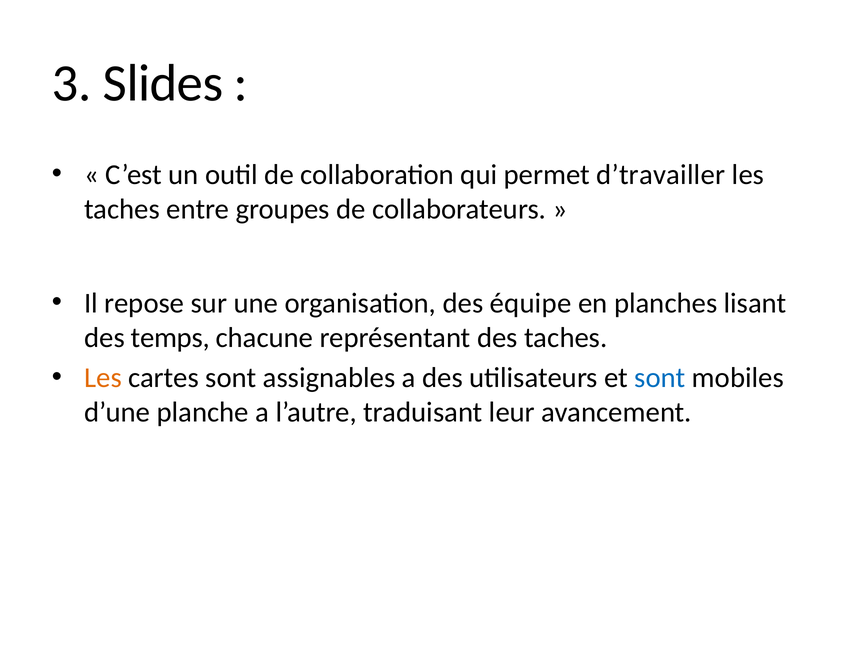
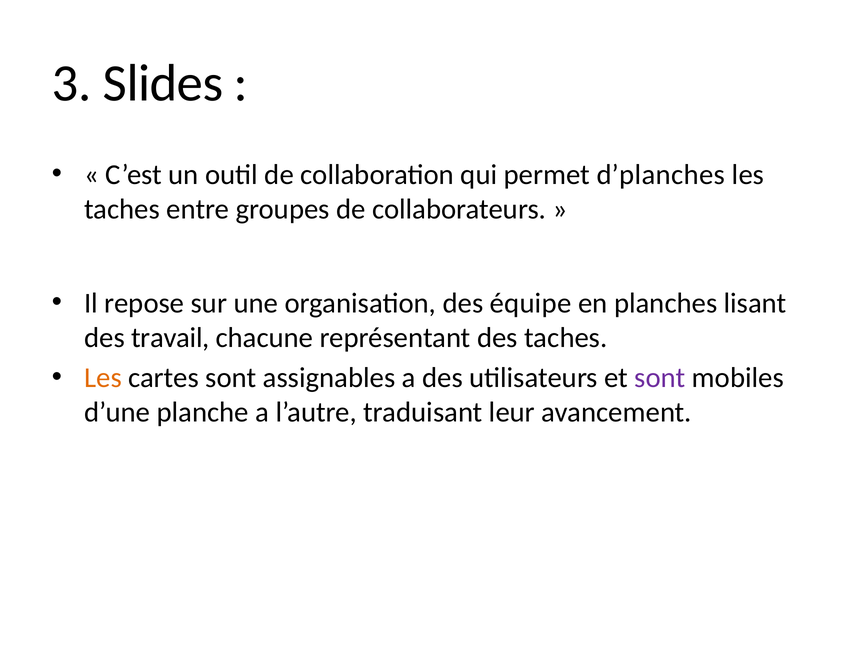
d’travailler: d’travailler -> d’planches (661, 175)
temps: temps -> travail (170, 338)
sont colour: blue -> purple (660, 378)
